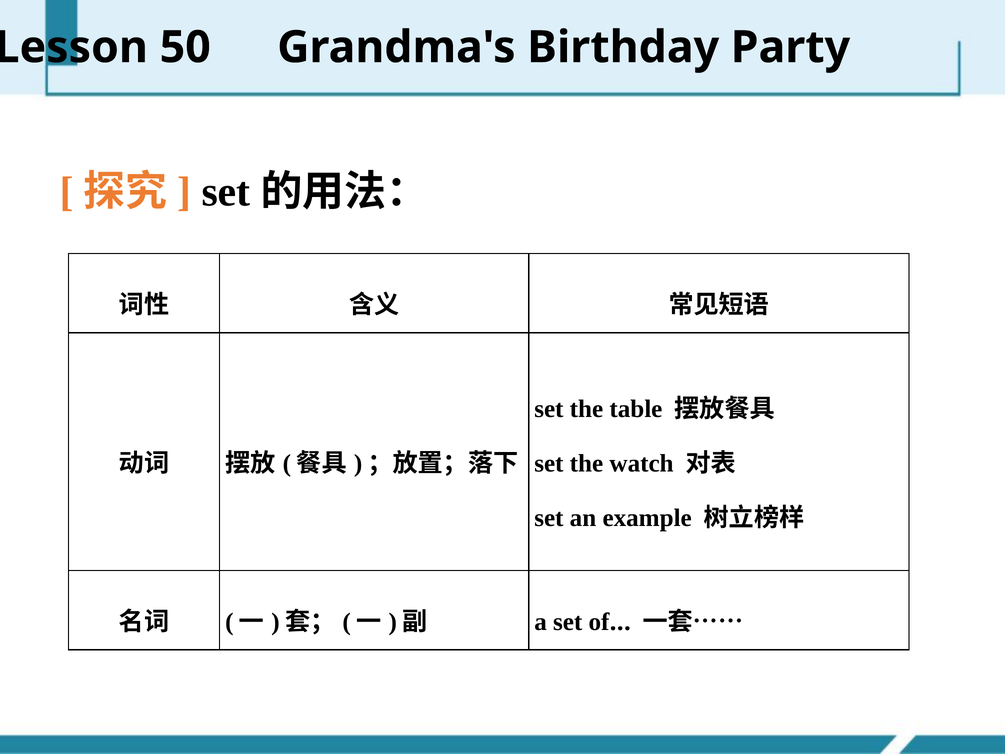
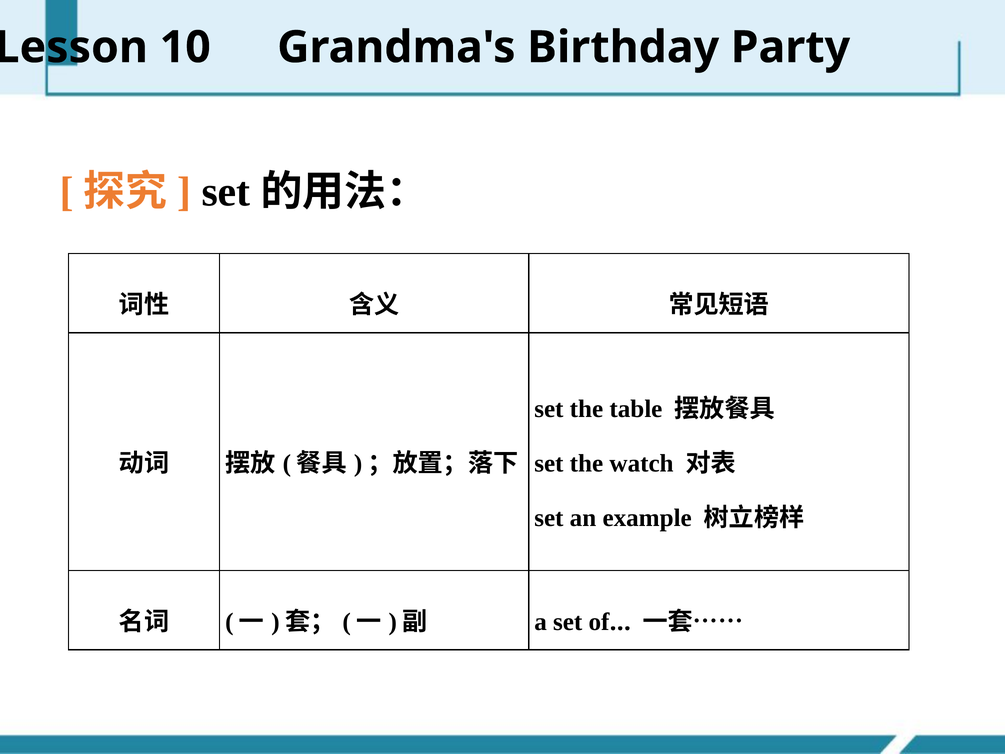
50: 50 -> 10 (185, 47)
